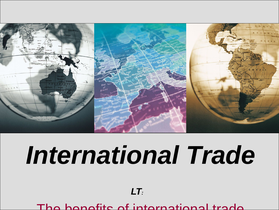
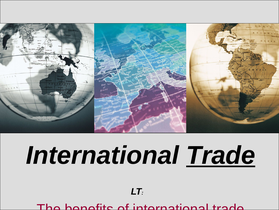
Trade underline: none -> present (221, 155)
